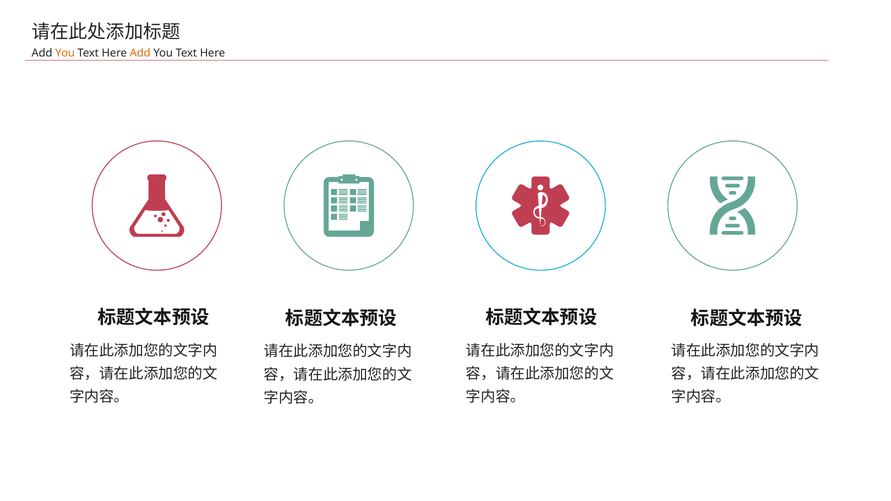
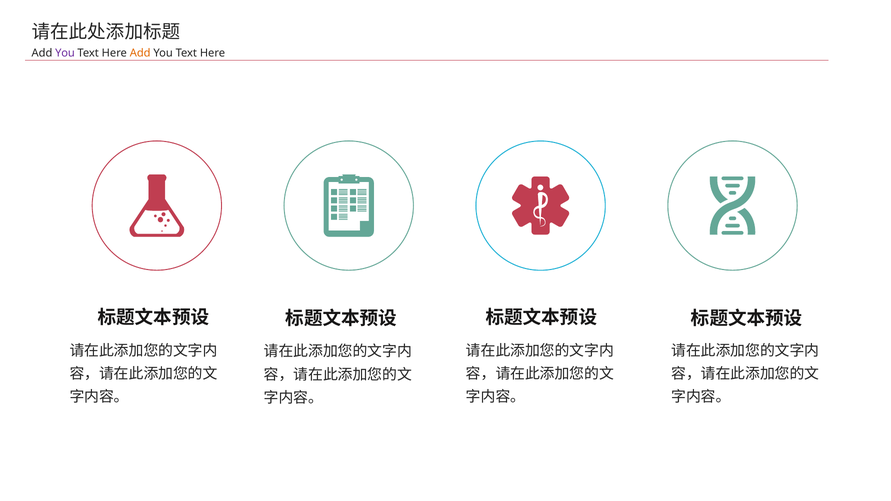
You colour: orange -> purple (65, 53)
